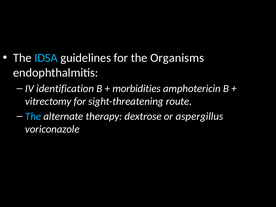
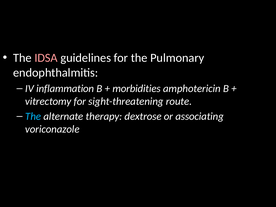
IDSA colour: light blue -> pink (46, 58)
Organisms: Organisms -> Pulmonary (177, 58)
identification: identification -> inflammation (65, 88)
aspergillus: aspergillus -> associating (200, 116)
